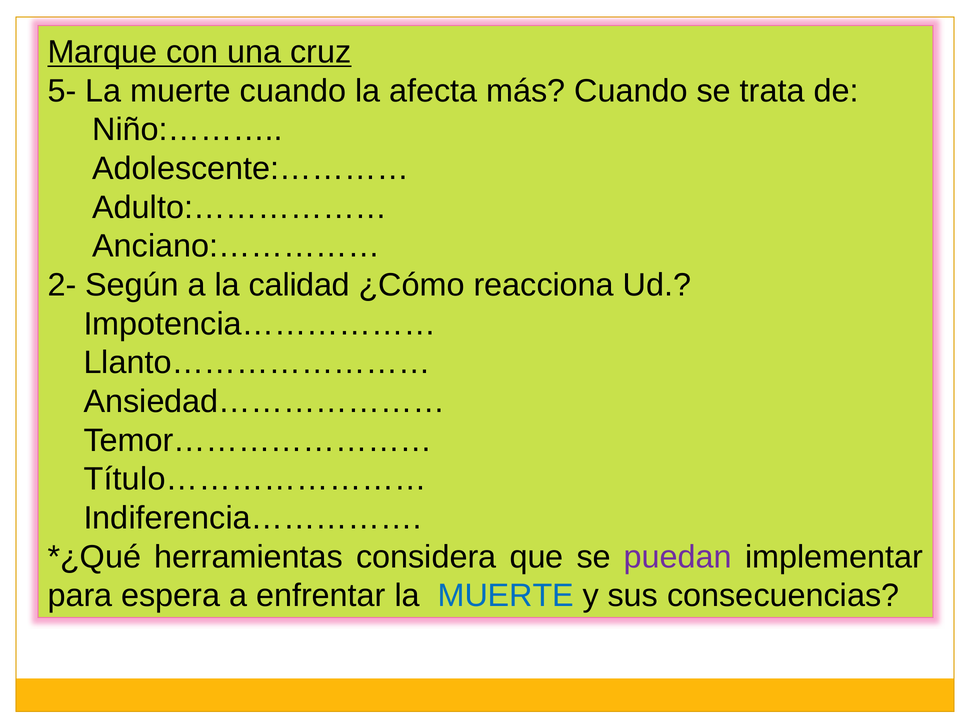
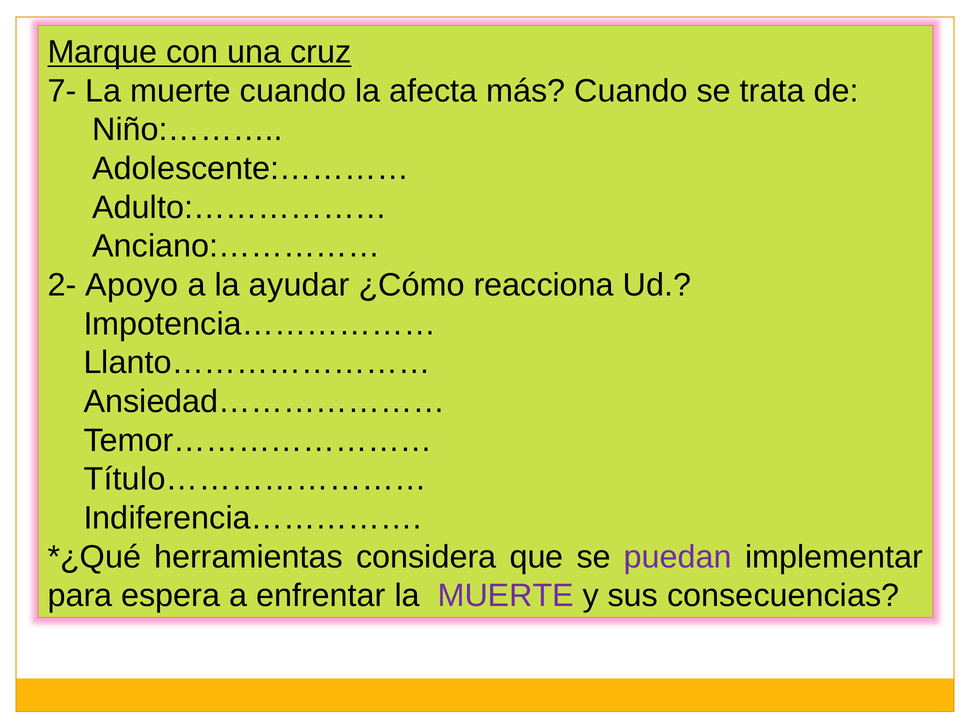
5-: 5- -> 7- (62, 91)
Según: Según -> Apoyo (132, 285)
calidad: calidad -> ayudar (299, 285)
MUERTE colour: blue -> purple (506, 596)
